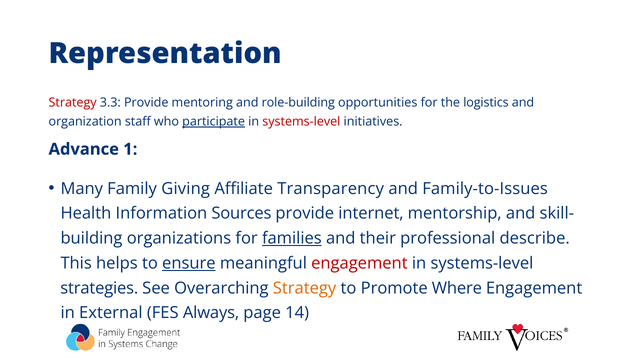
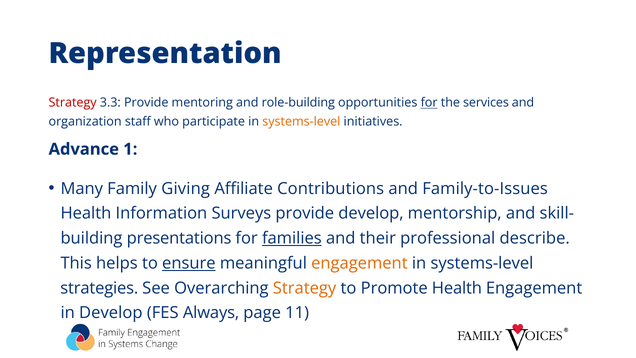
for underline: none -> present (429, 103)
logistics: logistics -> services (486, 103)
participate underline: present -> none (214, 122)
systems-level colour: red -> orange (301, 122)
Transparency: Transparency -> Contributions (331, 189)
Sources: Sources -> Surveys (241, 213)
provide internet: internet -> develop (371, 213)
organizations: organizations -> presentations (179, 238)
engagement colour: red -> orange (359, 263)
Promote Where: Where -> Health (457, 288)
in External: External -> Develop (111, 313)
14: 14 -> 11 (297, 313)
